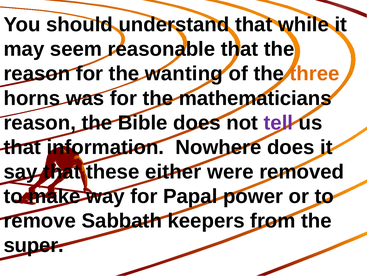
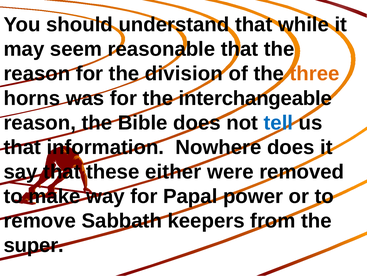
wanting: wanting -> division (184, 74)
mathematicians: mathematicians -> interchangeable (255, 98)
tell colour: purple -> blue (278, 122)
